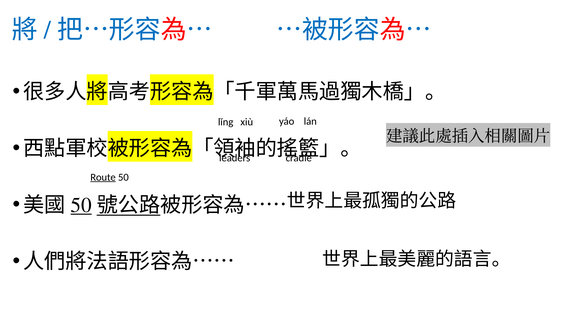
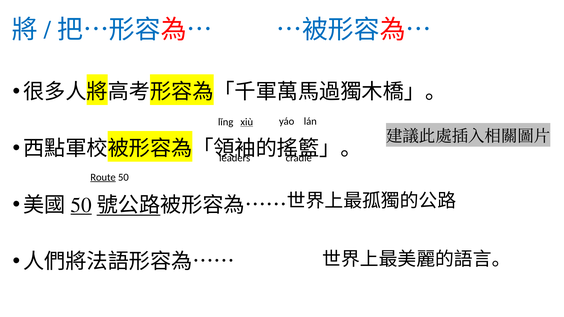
xiù underline: none -> present (247, 122)
